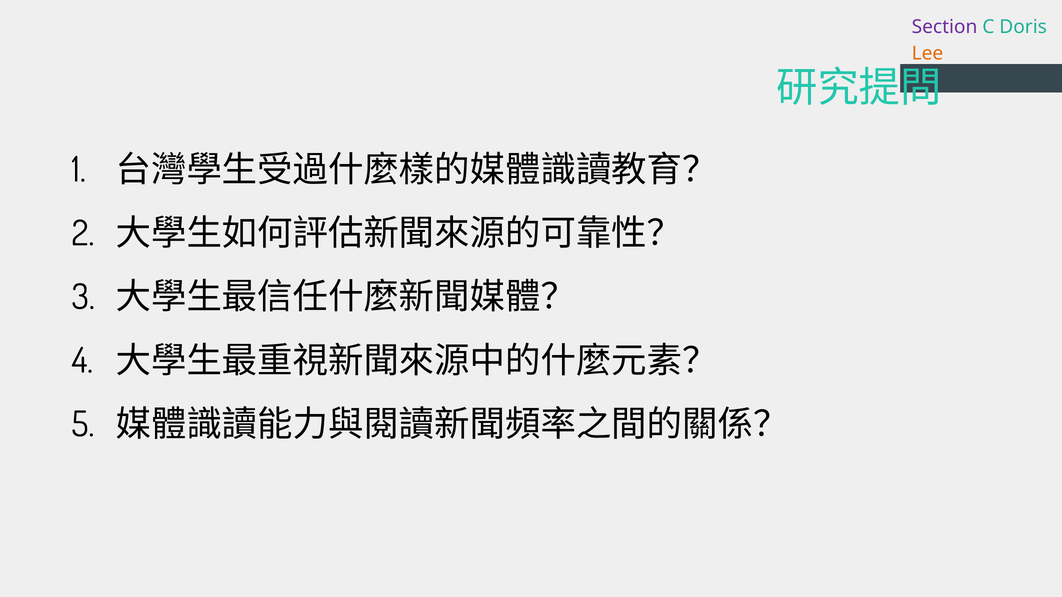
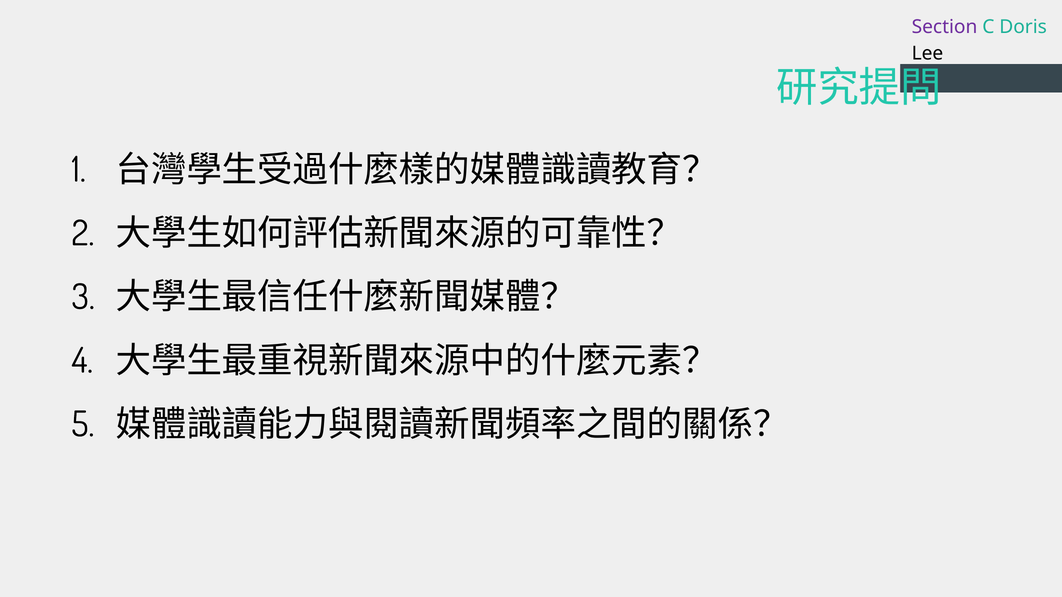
Lee colour: orange -> black (927, 53)
